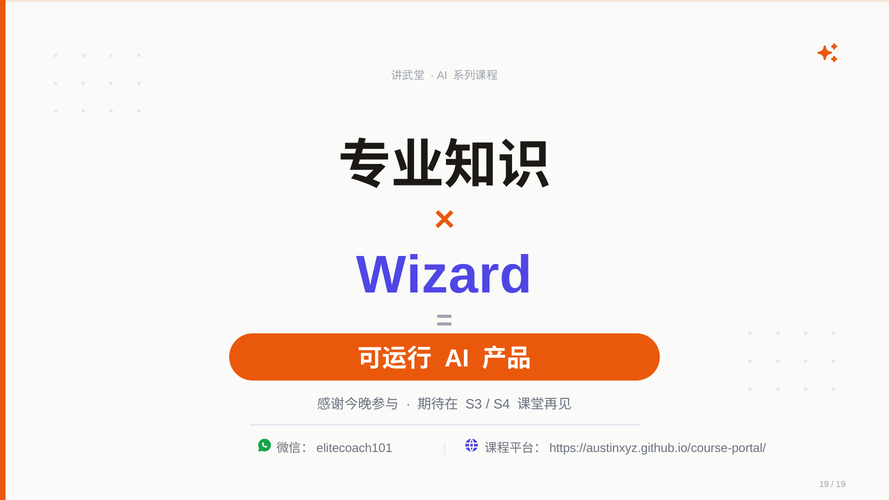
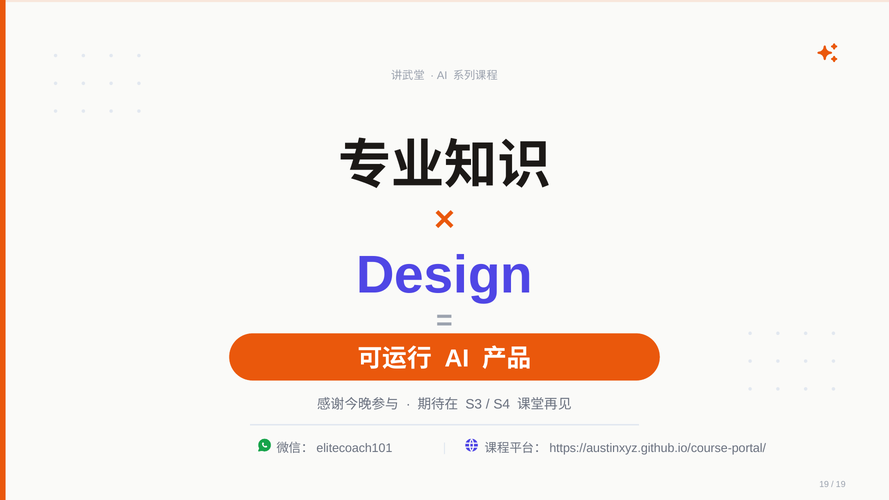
Wizard: Wizard -> Design (444, 275)
